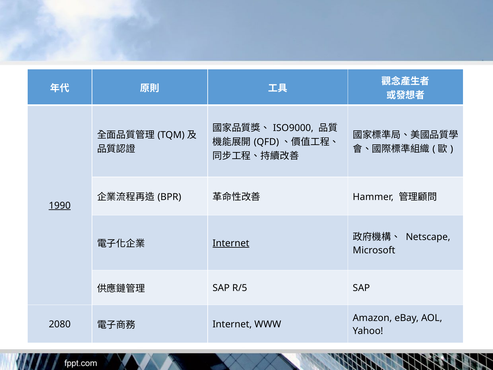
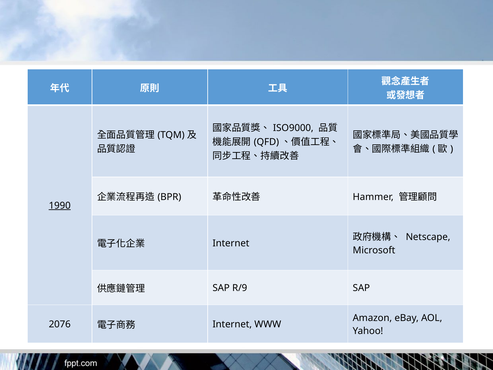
Internet underline: present -> none (231, 243)
R/5: R/5 -> R/9 (240, 288)
2080: 2080 -> 2076 (60, 324)
